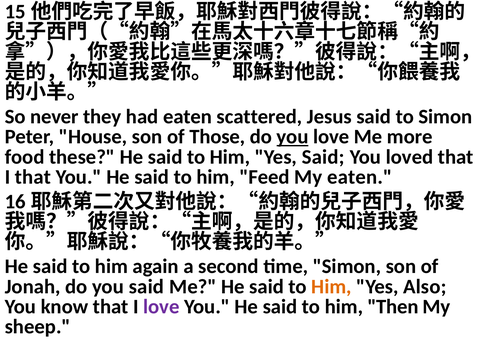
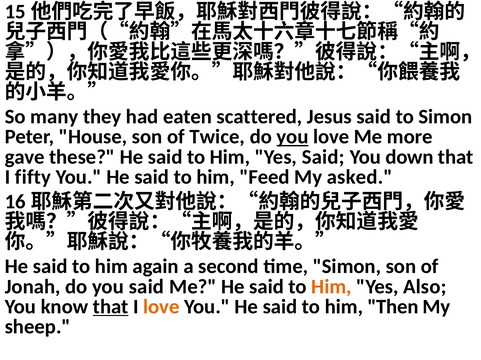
never: never -> many (54, 117)
Those: Those -> Twice (217, 137)
food: food -> gave (25, 157)
loved: loved -> down (410, 157)
I that: that -> fifty (33, 177)
My eaten: eaten -> asked (360, 177)
that underline: none -> present (111, 307)
love colour: purple -> orange (161, 307)
